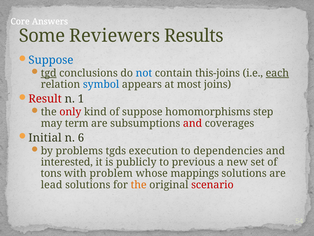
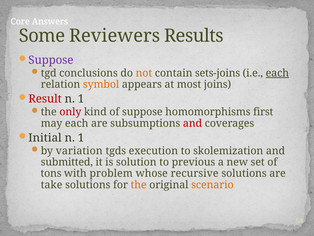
Suppose colour: blue -> purple (51, 60)
tgd underline: present -> none (49, 73)
not colour: blue -> orange (144, 73)
this-joins: this-joins -> sets-joins (218, 73)
symbol colour: blue -> orange (101, 84)
step: step -> first (263, 112)
may term: term -> each (77, 123)
6: 6 -> 1 (81, 137)
problems: problems -> variation (79, 151)
dependencies: dependencies -> skolemization (228, 151)
interested: interested -> submitted (67, 162)
publicly: publicly -> solution (136, 162)
mappings: mappings -> recursive (195, 173)
lead: lead -> take (52, 184)
scenario colour: red -> orange (212, 184)
